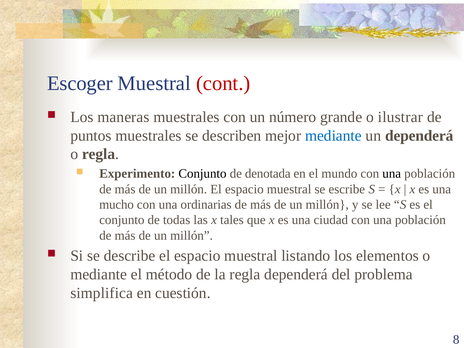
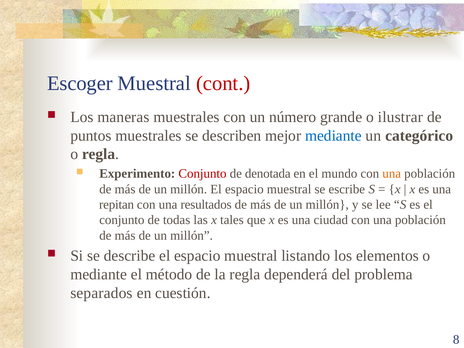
un dependerá: dependerá -> categórico (419, 136)
Conjunto colour: black -> red (202, 174)
una colour: black -> orange (392, 174)
mucho: mucho -> repitan (117, 205)
ordinarias: ordinarias -> resultados (206, 205)
simplifica: simplifica -> separados (102, 293)
